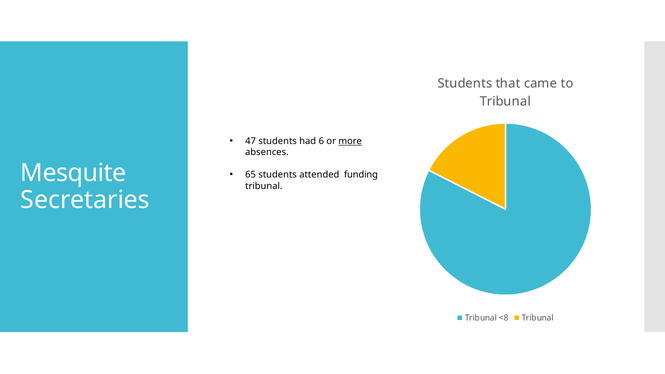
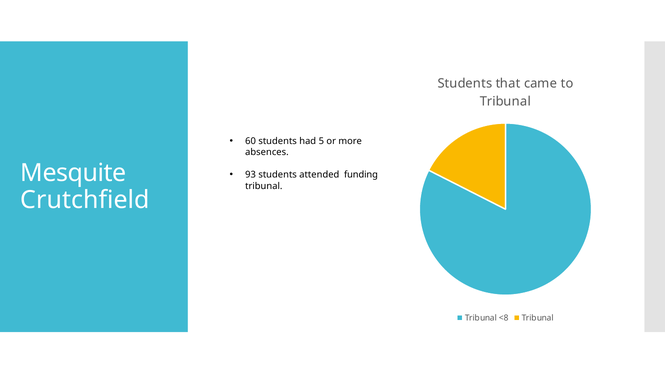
47: 47 -> 60 (251, 141)
6: 6 -> 5 (321, 141)
more underline: present -> none (350, 141)
65: 65 -> 93 (251, 175)
Secretaries: Secretaries -> Crutchfield (85, 200)
